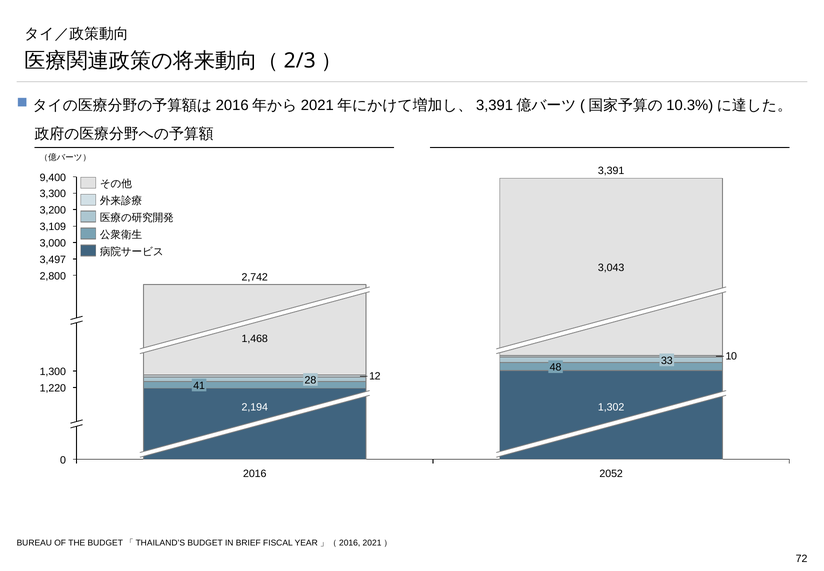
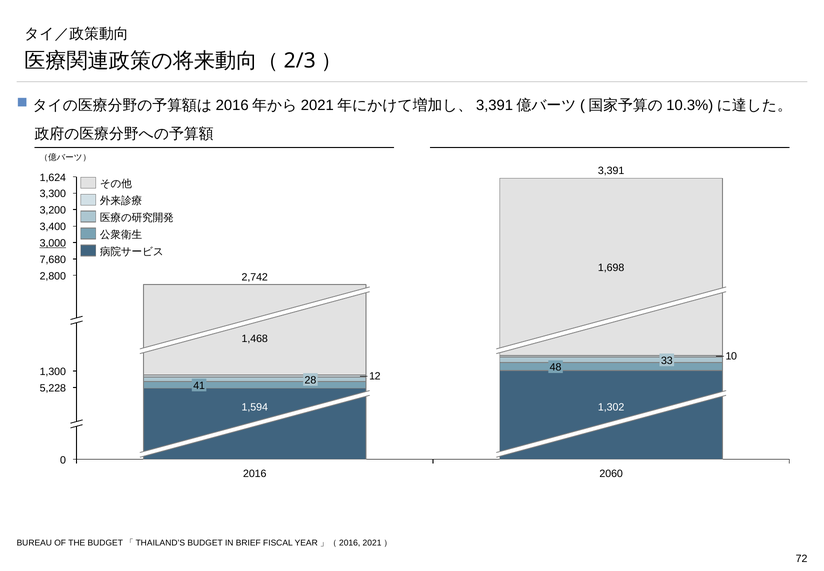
9,400: 9,400 -> 1,624 (53, 177)
3,109: 3,109 -> 3,400 (53, 227)
3,000 underline: none -> present (53, 243)
3,497: 3,497 -> 7,680 (53, 259)
3,043: 3,043 -> 1,698 (611, 268)
1,220: 1,220 -> 5,228 (53, 388)
2,194: 2,194 -> 1,594 (255, 407)
2052: 2052 -> 2060 (611, 473)
